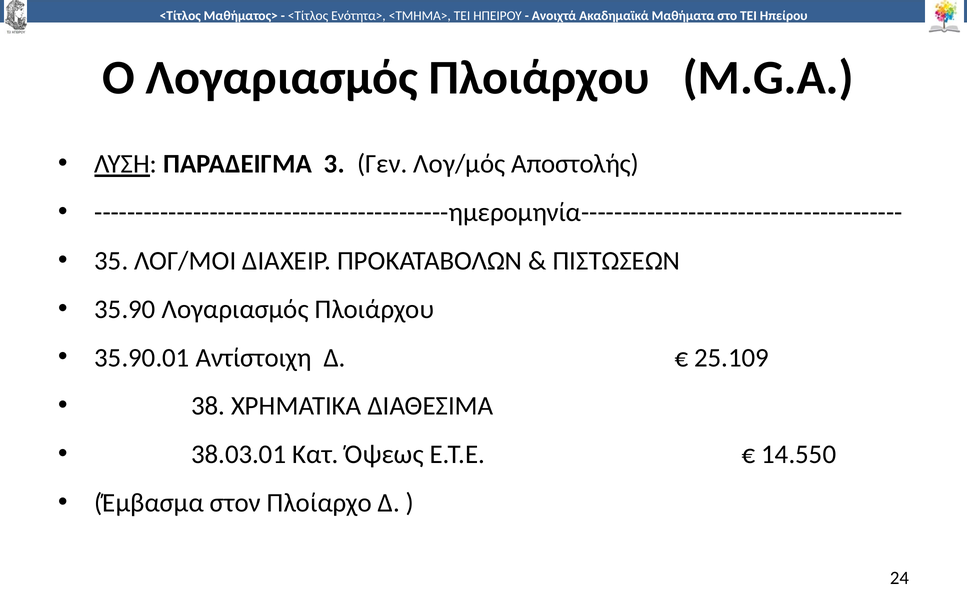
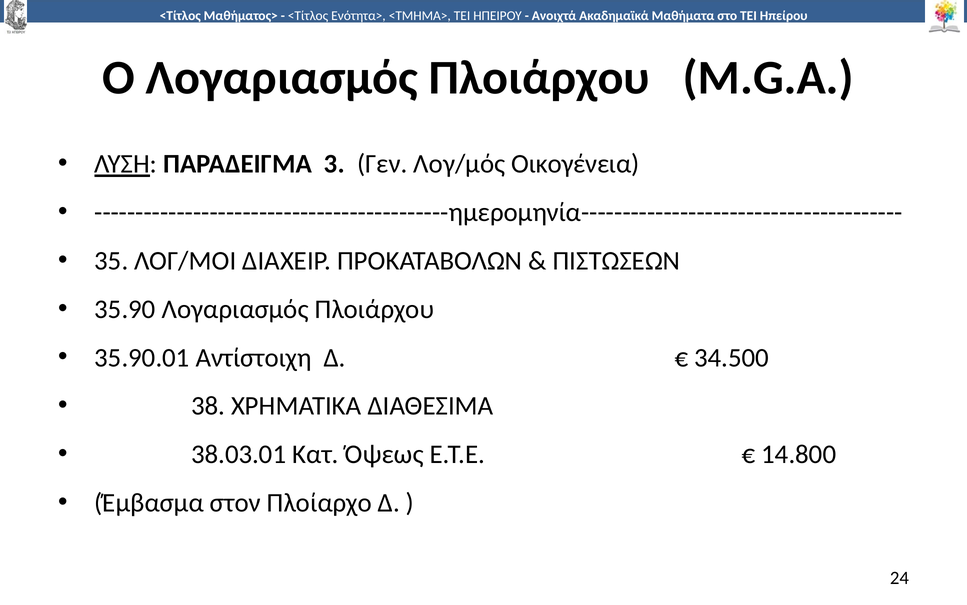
Αποστολής: Αποστολής -> Οικογένεια (575, 164)
25.109: 25.109 -> 34.500 (732, 357)
14.550: 14.550 -> 14.800 (799, 454)
